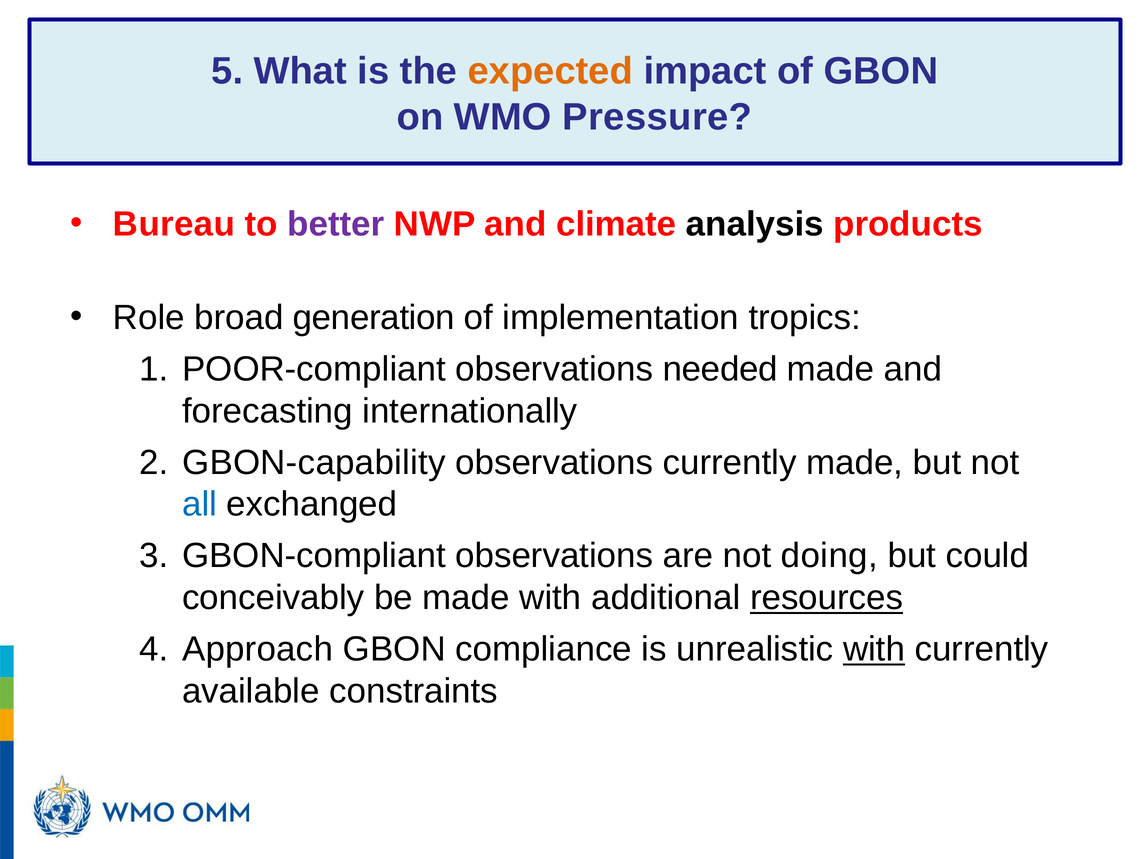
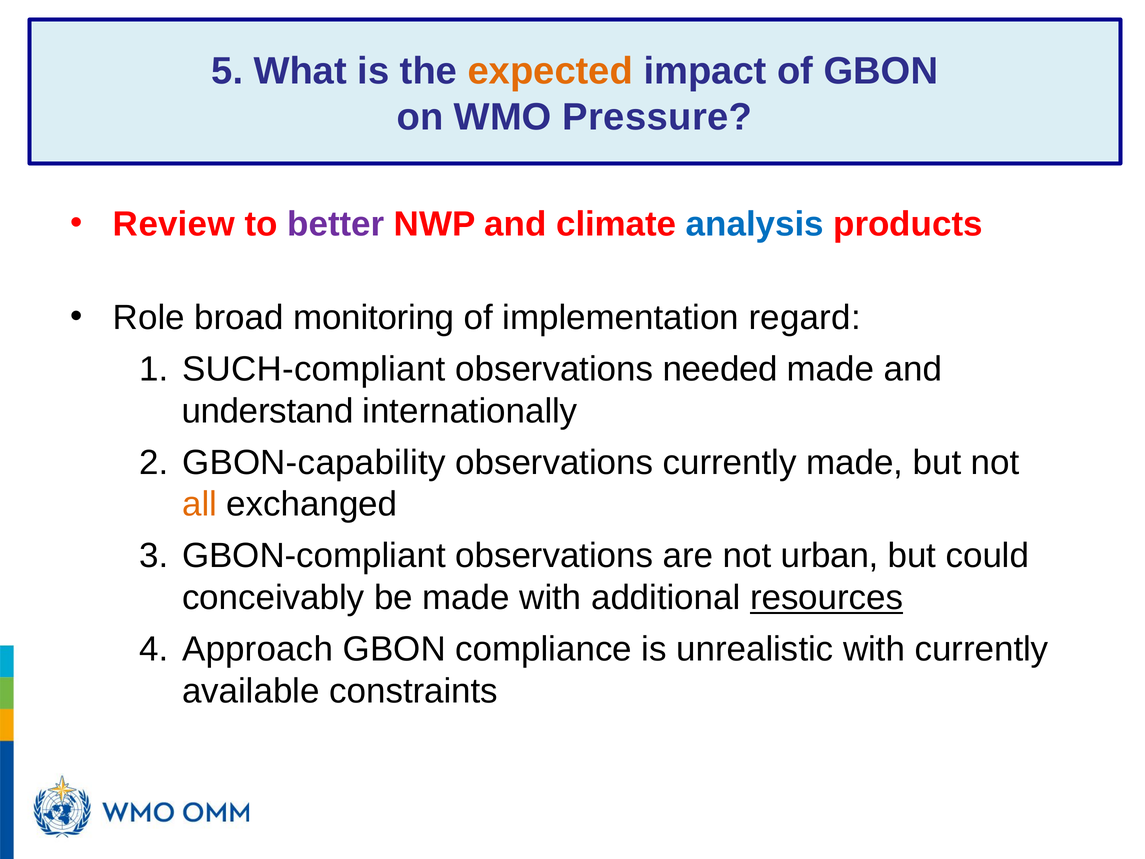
Bureau: Bureau -> Review (174, 224)
analysis colour: black -> blue (755, 224)
generation: generation -> monitoring (374, 317)
tropics: tropics -> regard (805, 317)
POOR-compliant: POOR-compliant -> SUCH-compliant (314, 369)
forecasting: forecasting -> understand (268, 411)
all colour: blue -> orange (200, 504)
doing: doing -> urban (830, 556)
with underline: present -> none (874, 649)
